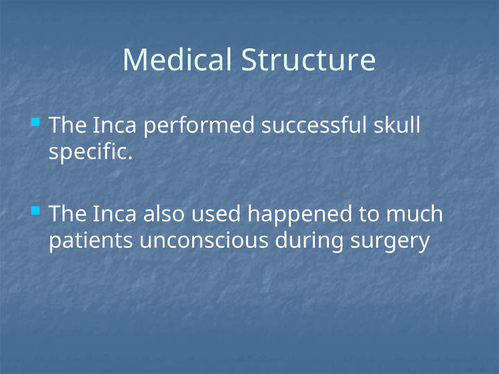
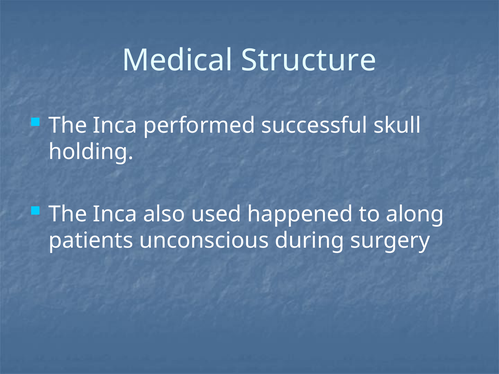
specific: specific -> holding (91, 152)
much: much -> along (415, 214)
